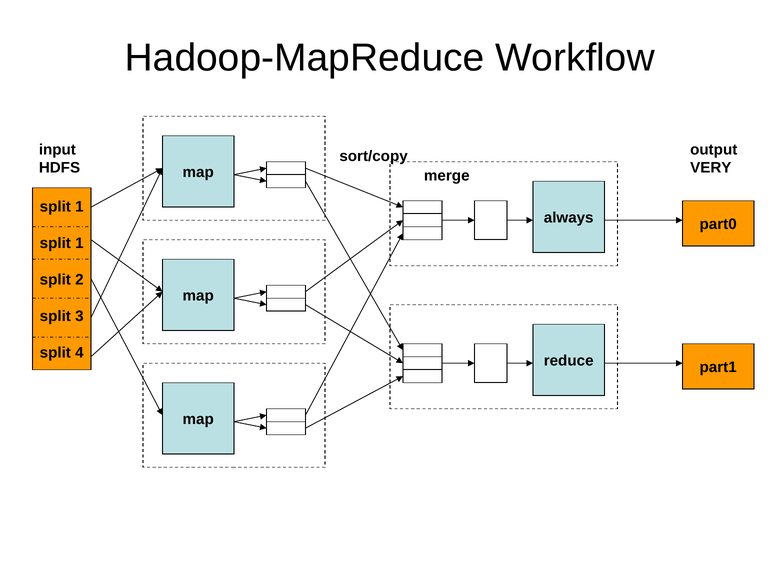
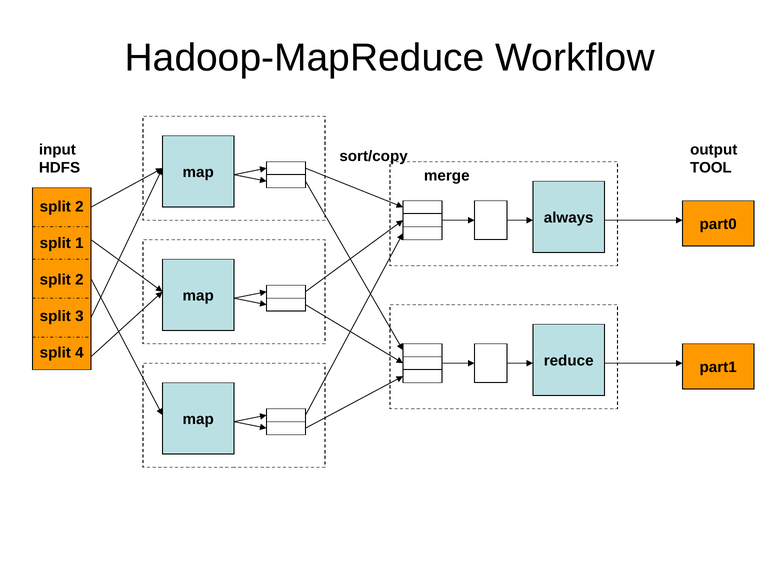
VERY: VERY -> TOOL (711, 168)
1: 1 -> 2 (79, 207)
